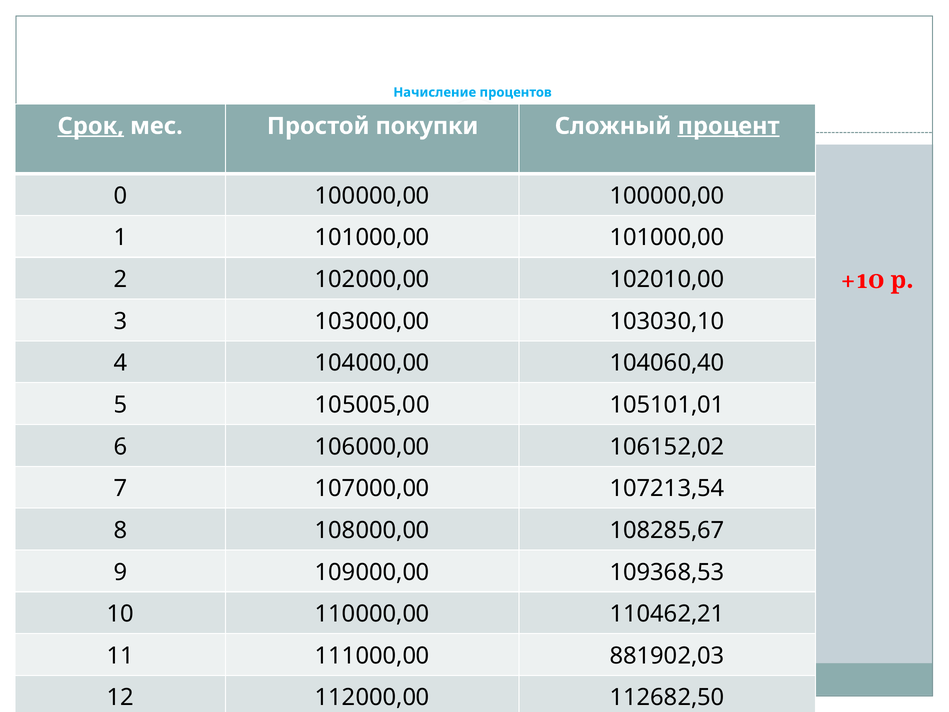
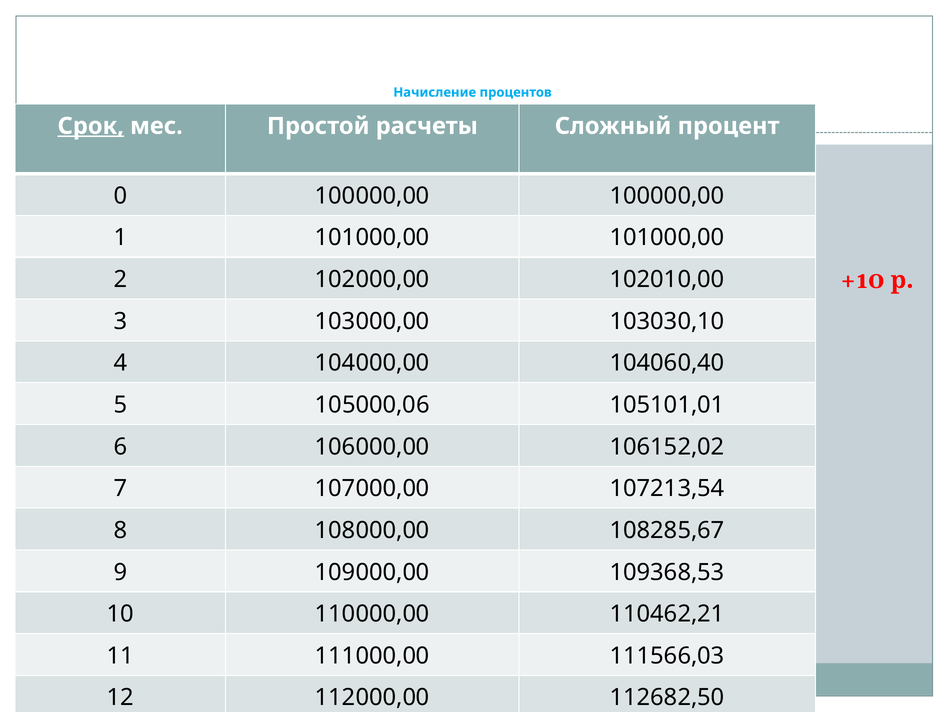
покупки: покупки -> расчеты (427, 126)
процент underline: present -> none (729, 126)
105005,00: 105005,00 -> 105000,06 (372, 405)
881902,03: 881902,03 -> 111566,03 (667, 656)
